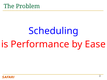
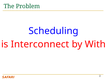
Performance: Performance -> Interconnect (40, 44)
Ease: Ease -> With (95, 44)
